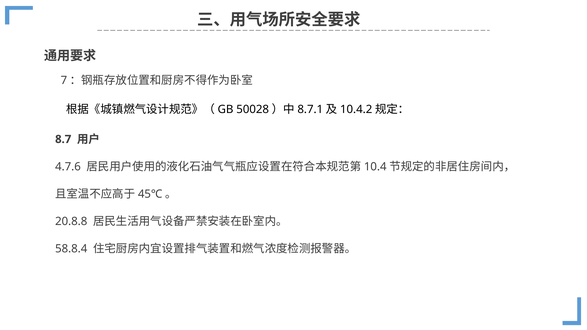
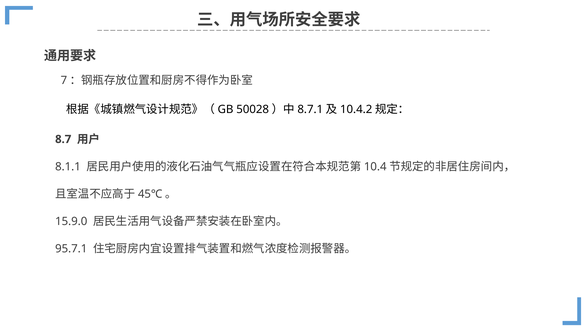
4.7.6: 4.7.6 -> 8.1.1 (68, 167)
20.8.8: 20.8.8 -> 15.9.0 (71, 222)
58.8.4: 58.8.4 -> 95.7.1 (71, 249)
